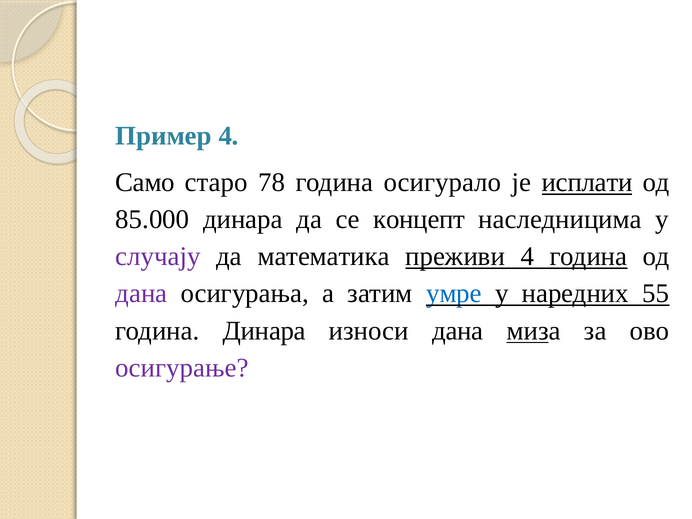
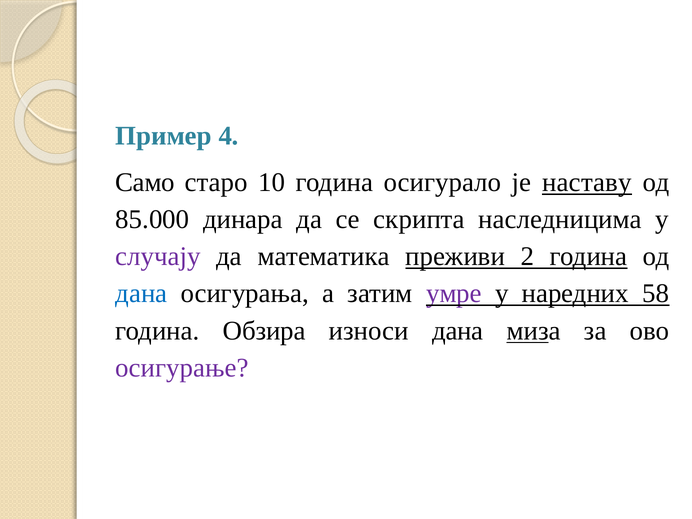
78: 78 -> 10 (272, 182)
исплати: исплати -> наставу (587, 182)
концепт: концепт -> скрипта (419, 220)
преживи 4: 4 -> 2 (527, 257)
дана colour: purple -> blue (141, 294)
умре colour: blue -> purple (454, 294)
55: 55 -> 58 (656, 294)
година Динара: Динара -> Обзира (264, 331)
